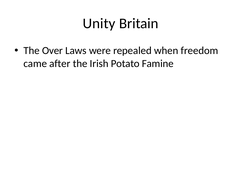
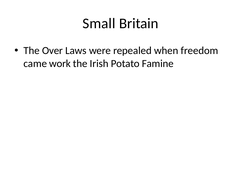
Unity: Unity -> Small (99, 23)
after: after -> work (60, 63)
